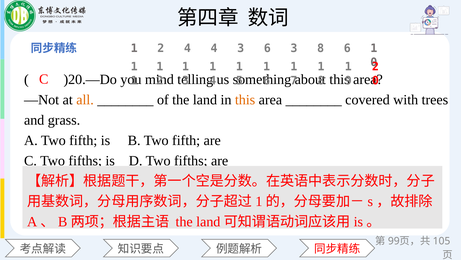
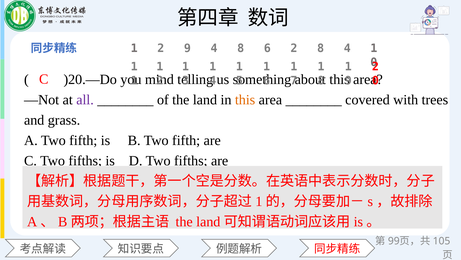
2 4: 4 -> 9 (187, 48)
4 3: 3 -> 8 (241, 48)
6 3: 3 -> 2 (294, 48)
8 6: 6 -> 4 (347, 48)
all colour: orange -> purple (85, 100)
